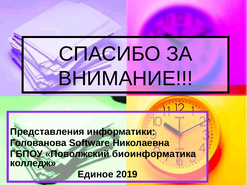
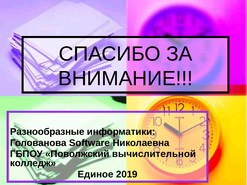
Представления: Представления -> Разнообразные (47, 132)
биоинформатика: биоинформатика -> вычислительной (154, 154)
